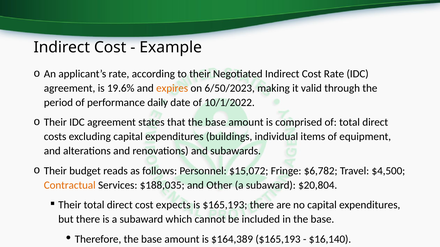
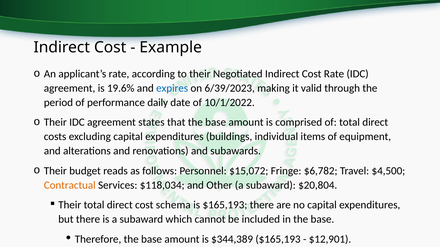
expires colour: orange -> blue (172, 88)
6/50/2023: 6/50/2023 -> 6/39/2023 (230, 88)
$188,035: $188,035 -> $118,034 (162, 186)
expects: expects -> schema (173, 205)
$164,389: $164,389 -> $344,389 (232, 240)
$16,140: $16,140 -> $12,901 (330, 240)
